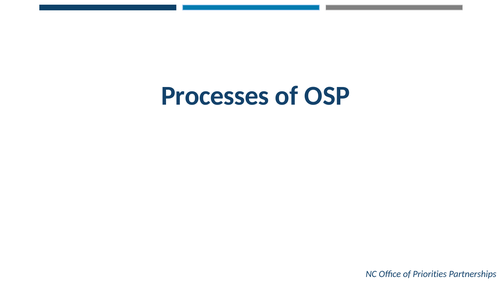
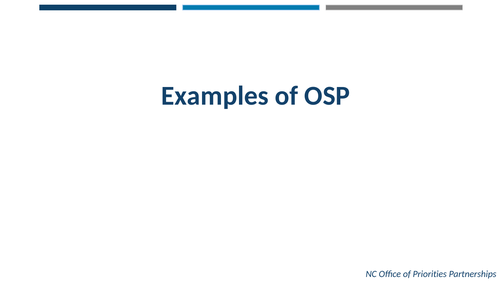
Processes: Processes -> Examples (215, 96)
